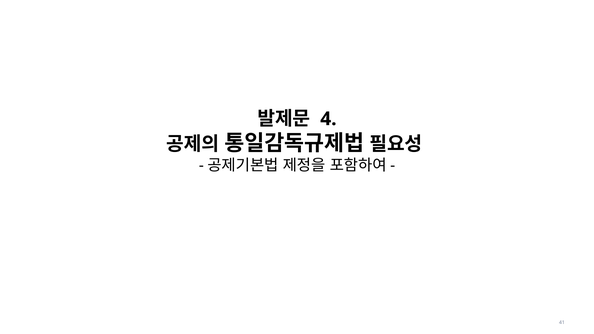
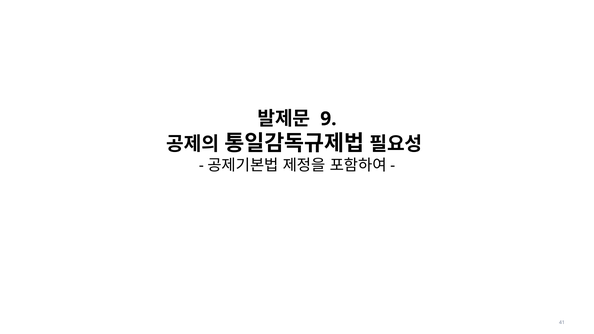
4: 4 -> 9 (328, 119)
